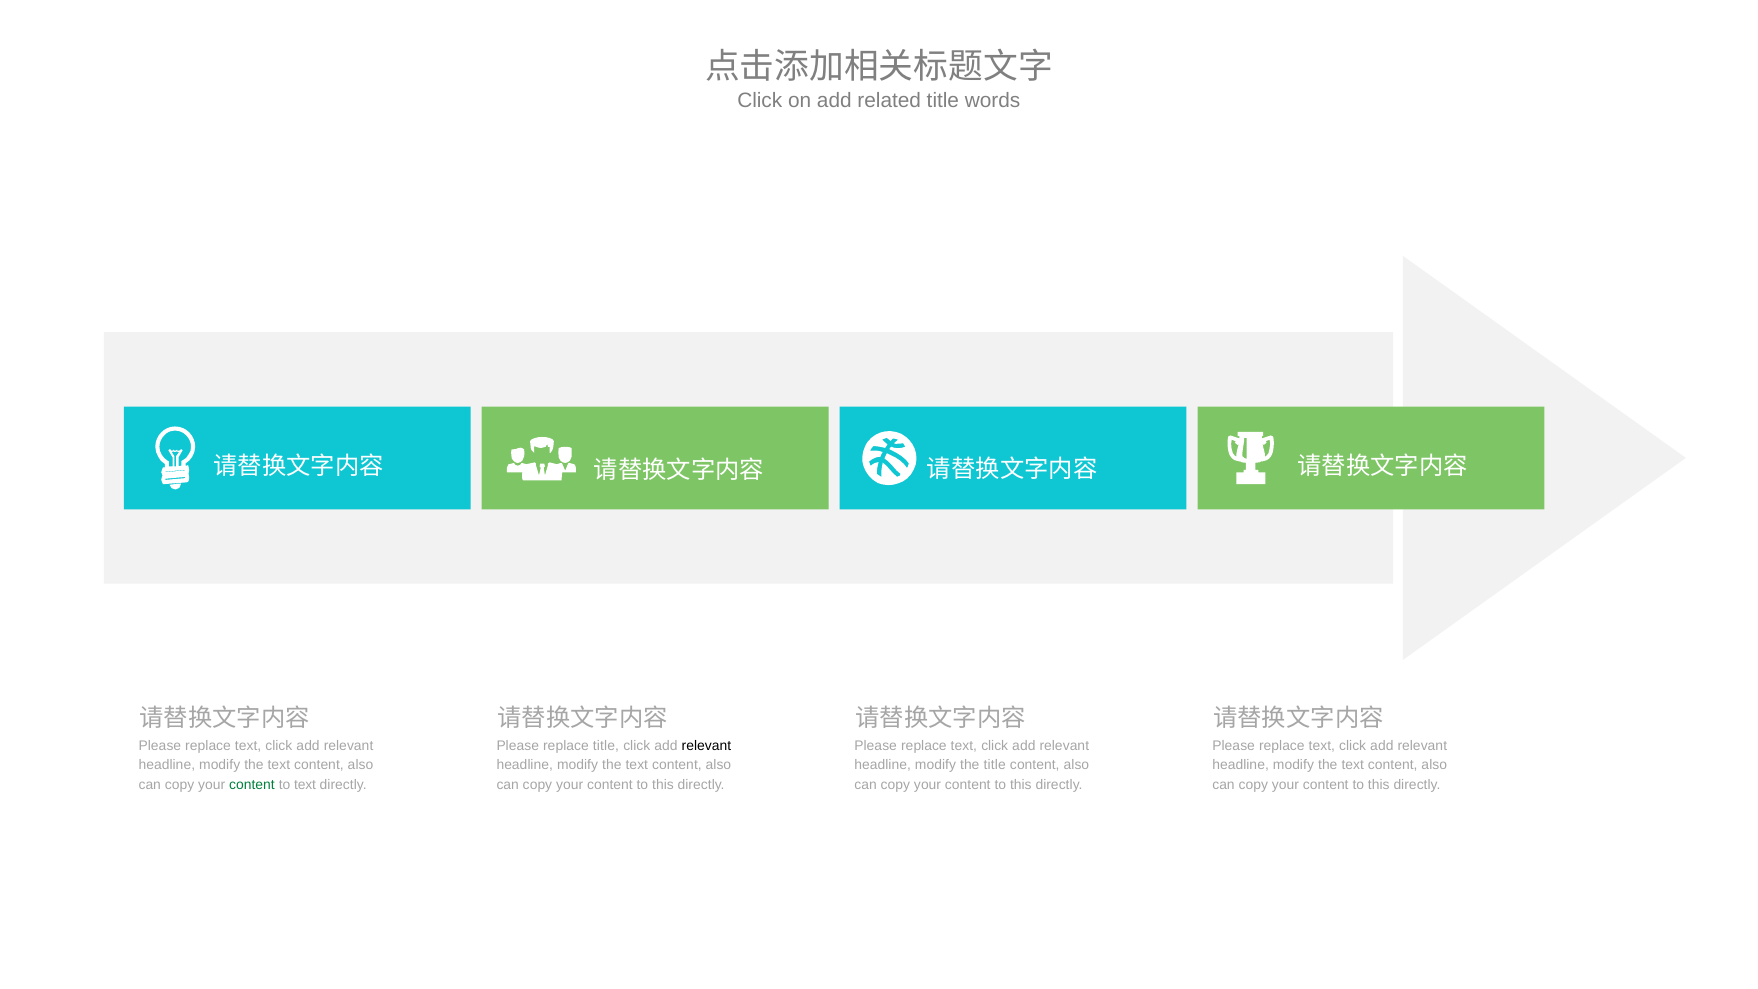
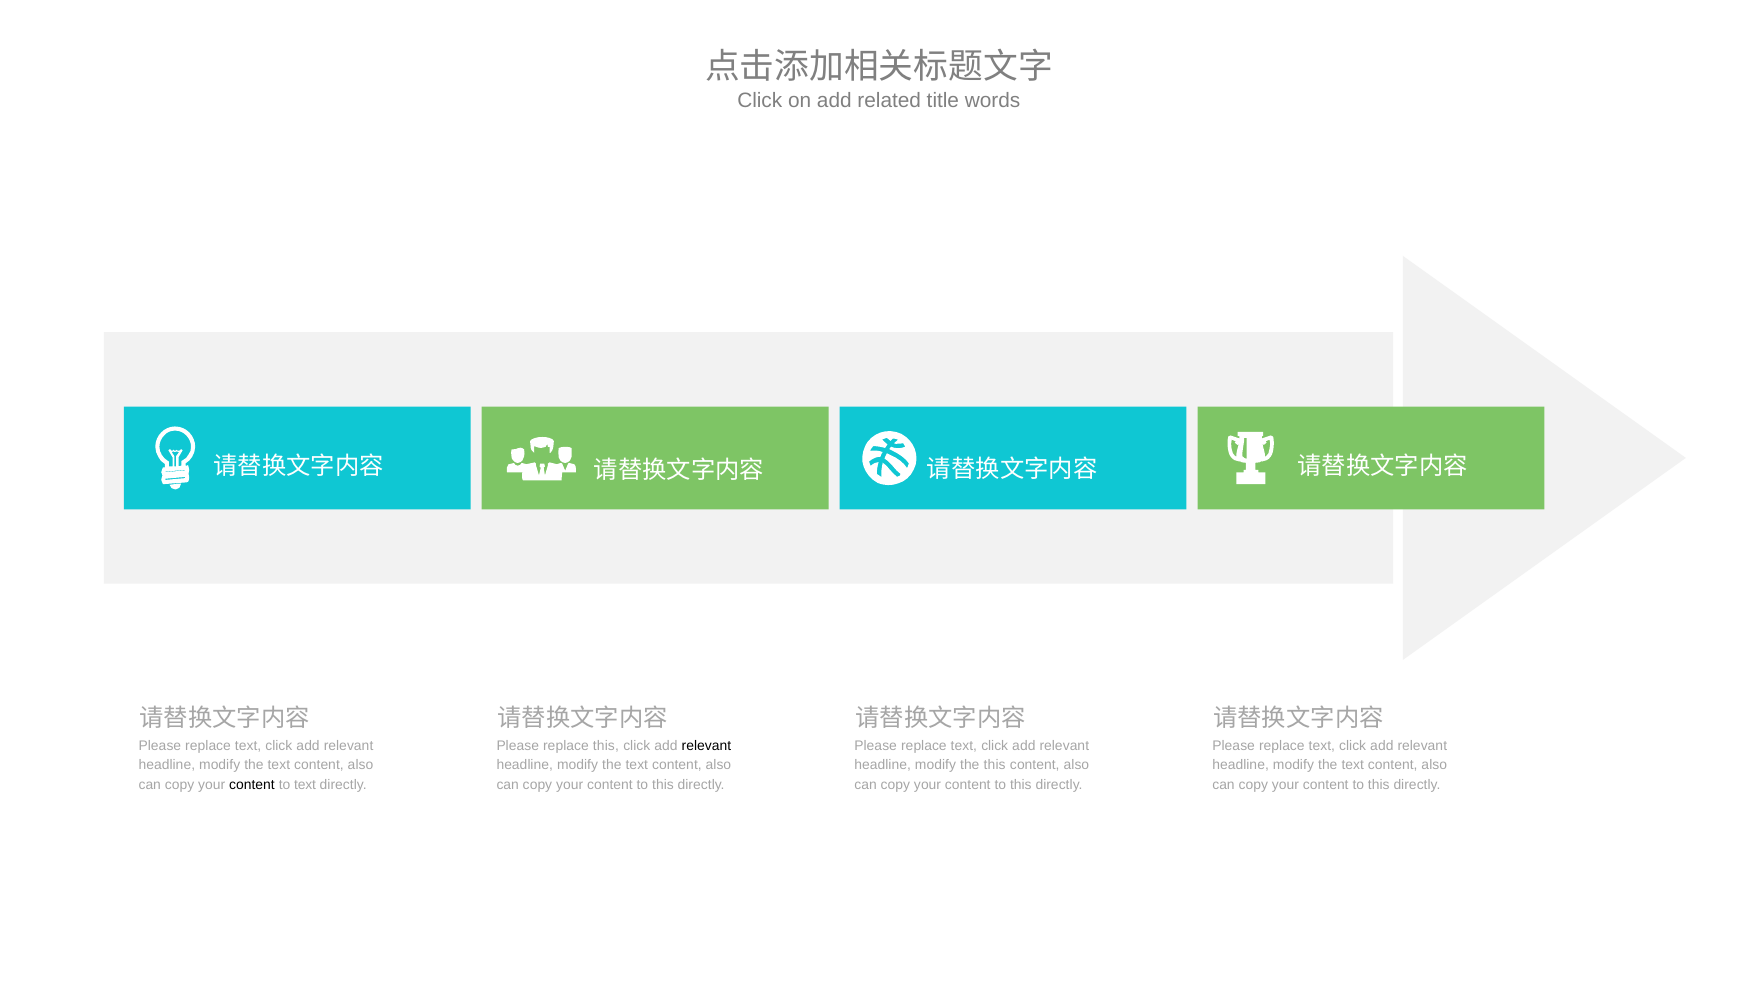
replace title: title -> this (606, 745)
the title: title -> this (995, 765)
content colour: green -> black (252, 785)
